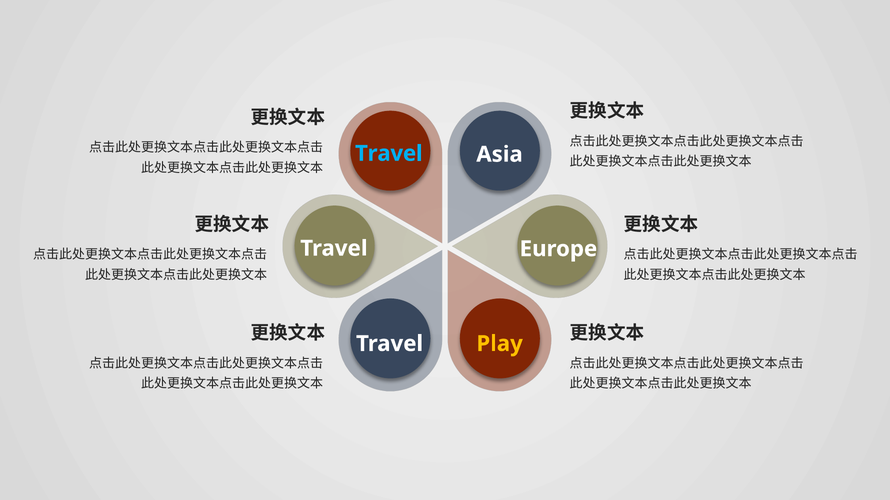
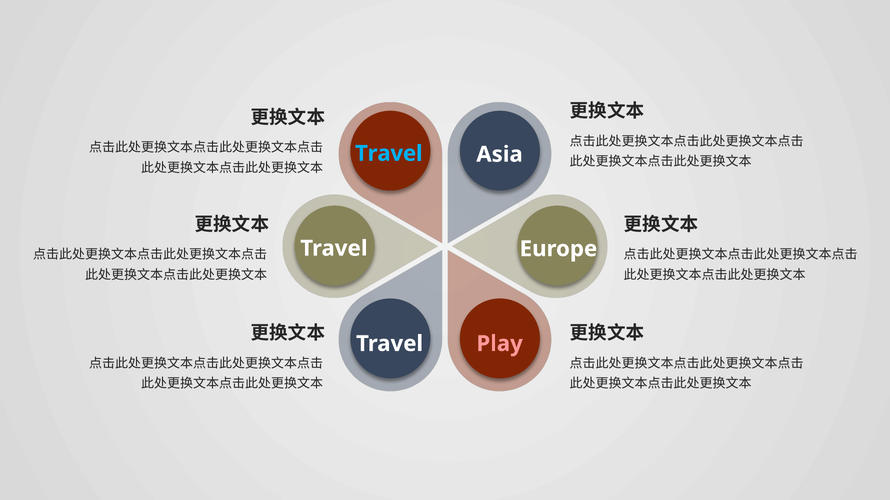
Play colour: yellow -> pink (500, 344)
